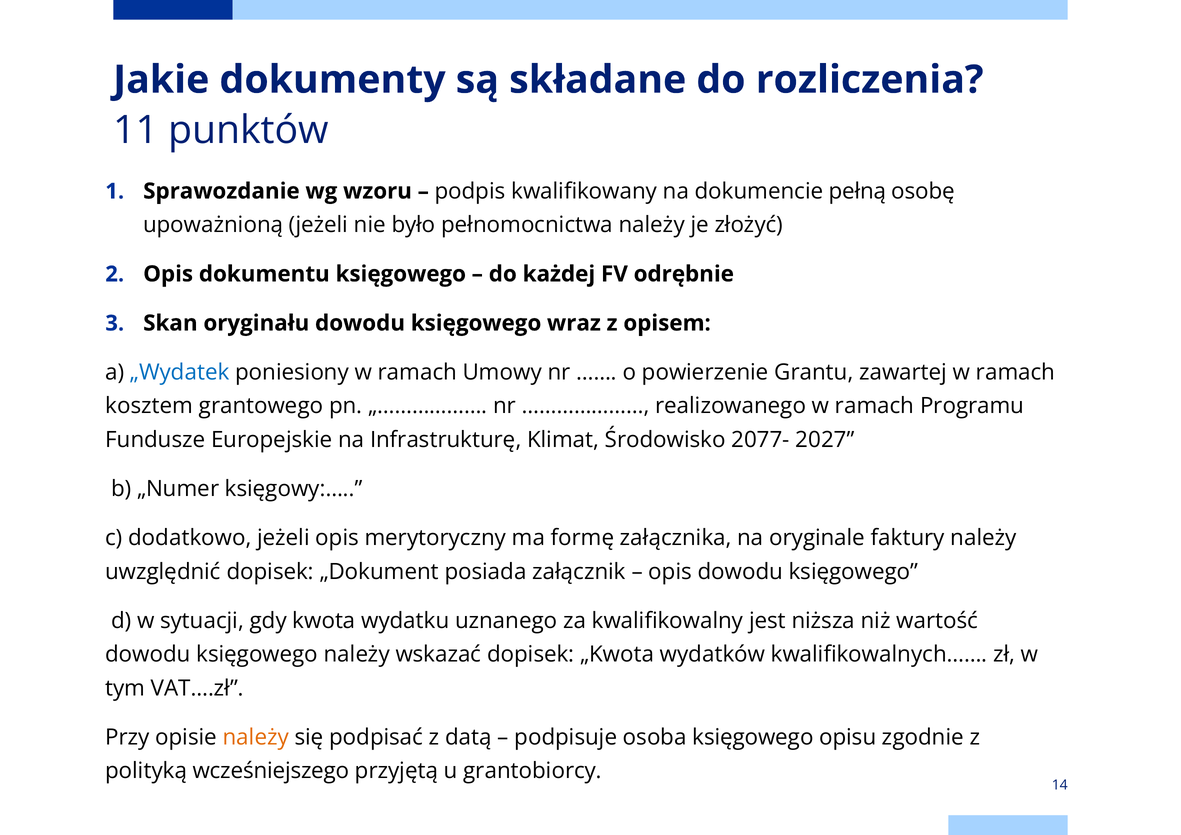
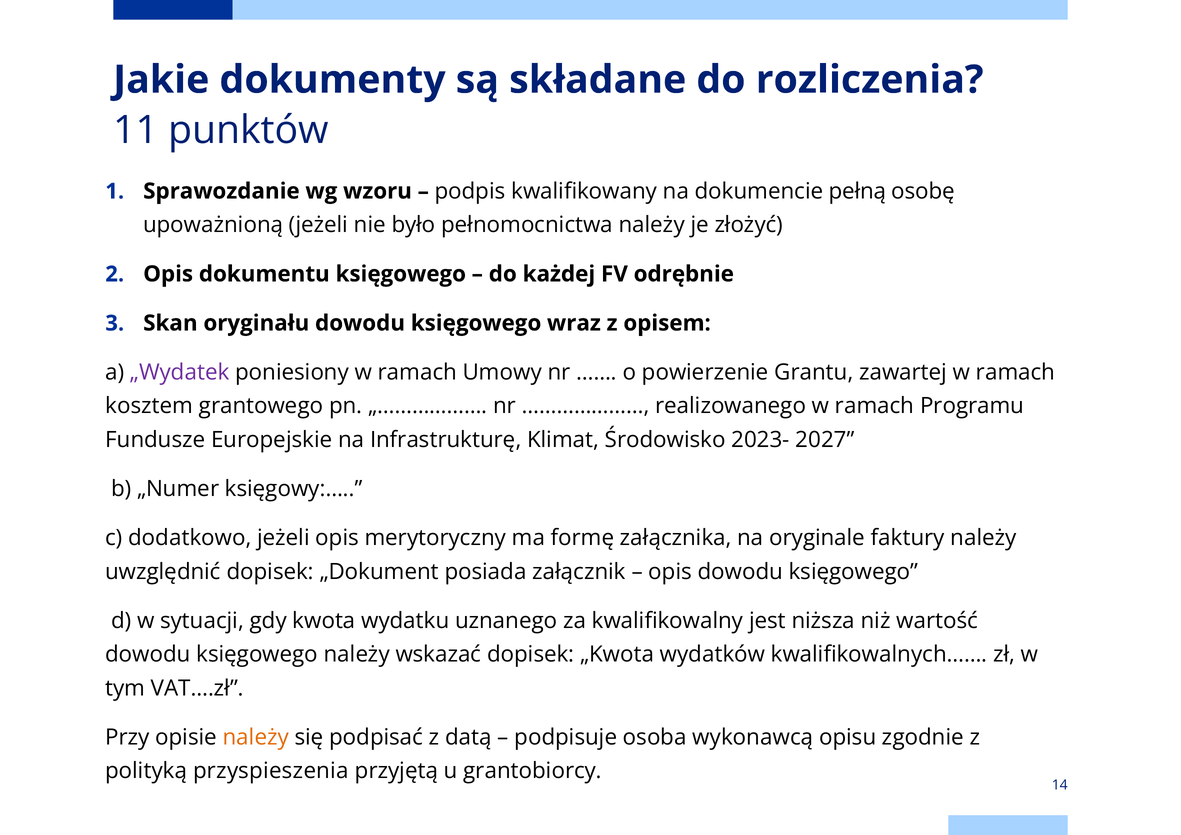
„Wydatek colour: blue -> purple (180, 372)
2077-: 2077- -> 2023- (761, 440)
osoba księgowego: księgowego -> wykonawcą (753, 737)
wcześniejszego: wcześniejszego -> przyspieszenia (271, 771)
